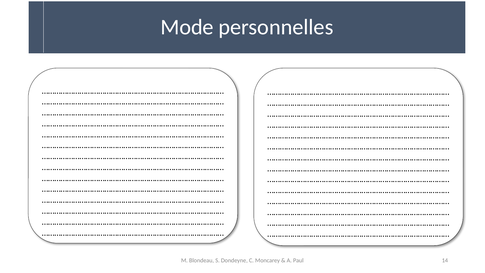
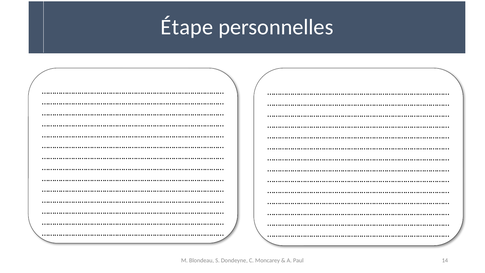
Mode: Mode -> Étape (187, 27)
